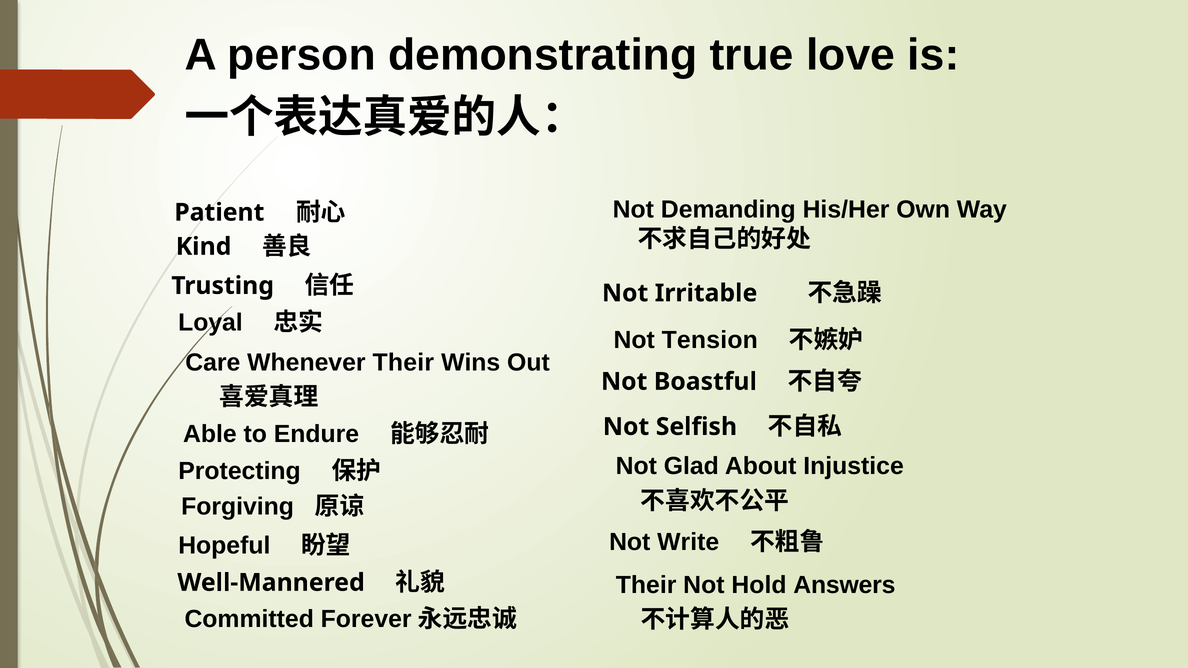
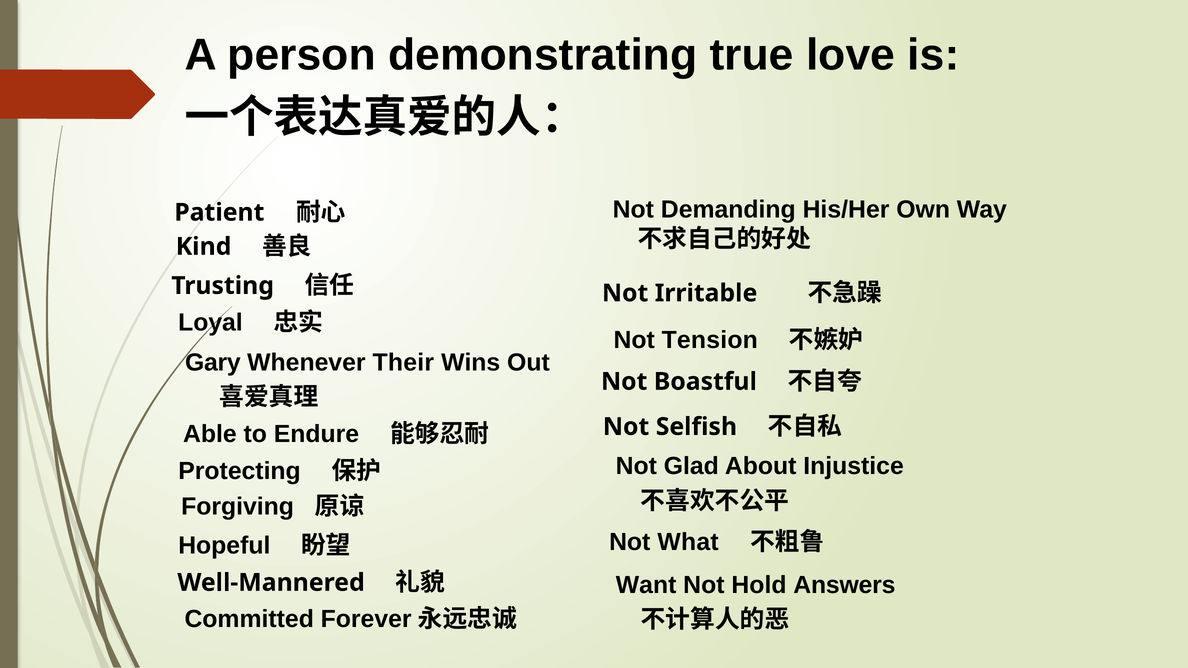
Care: Care -> Gary (213, 363)
Write: Write -> What (688, 542)
Their: Their -> Want (646, 585)
